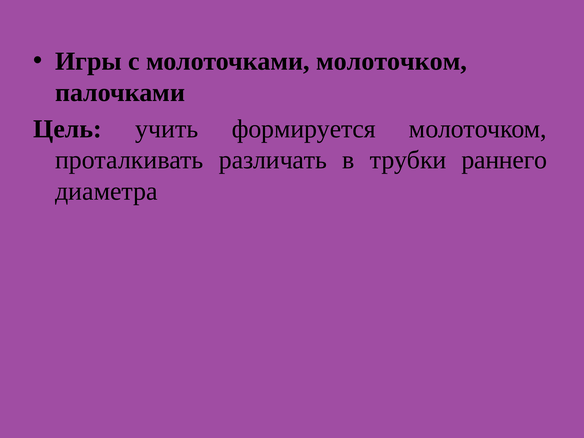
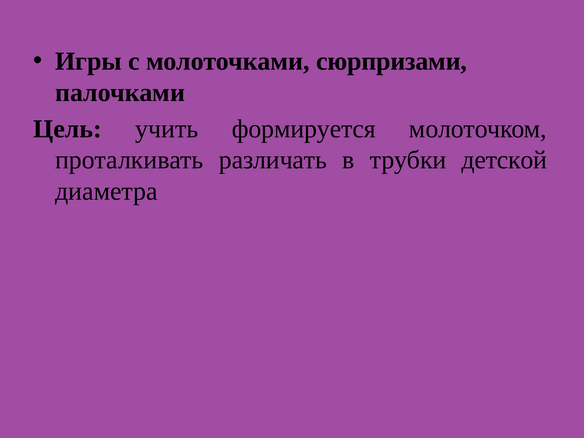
молоточками молоточком: молоточком -> сюрпризами (392, 61)
раннего: раннего -> детской (504, 160)
